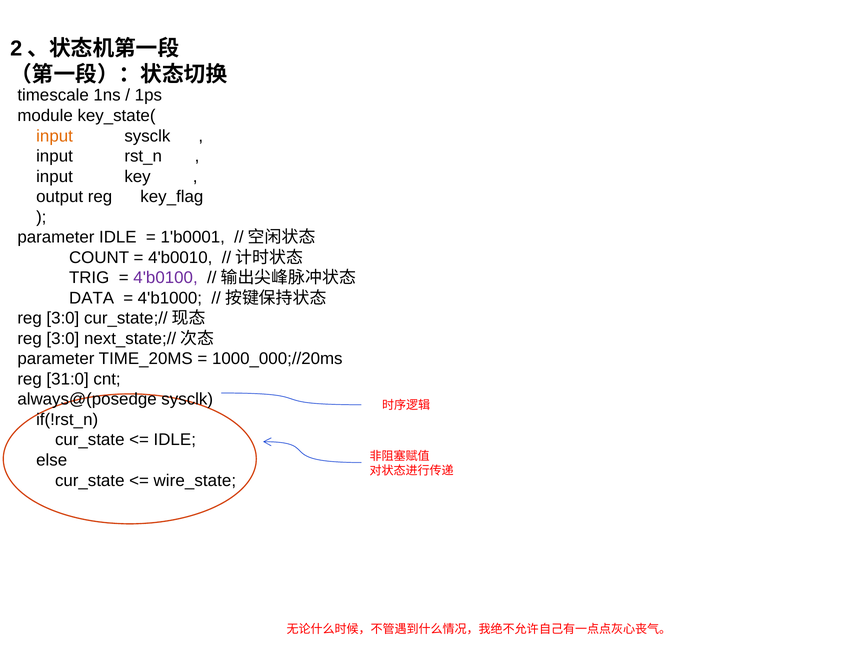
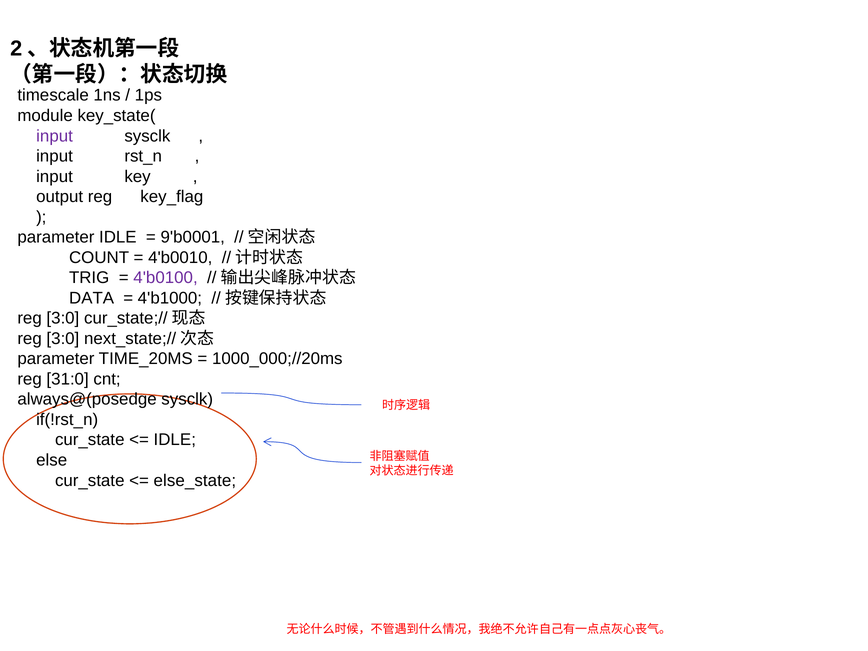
input colour: orange -> purple (55, 136)
1'b0001: 1'b0001 -> 9'b0001 (193, 237)
wire_state: wire_state -> else_state (195, 480)
